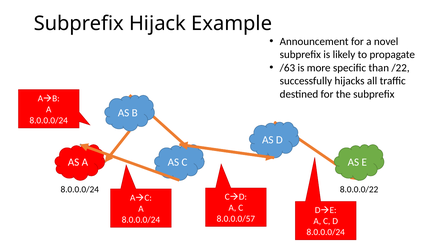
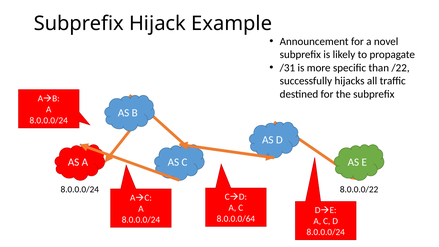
/63: /63 -> /31 (287, 68)
8.0.0.0/57: 8.0.0.0/57 -> 8.0.0.0/64 (236, 219)
